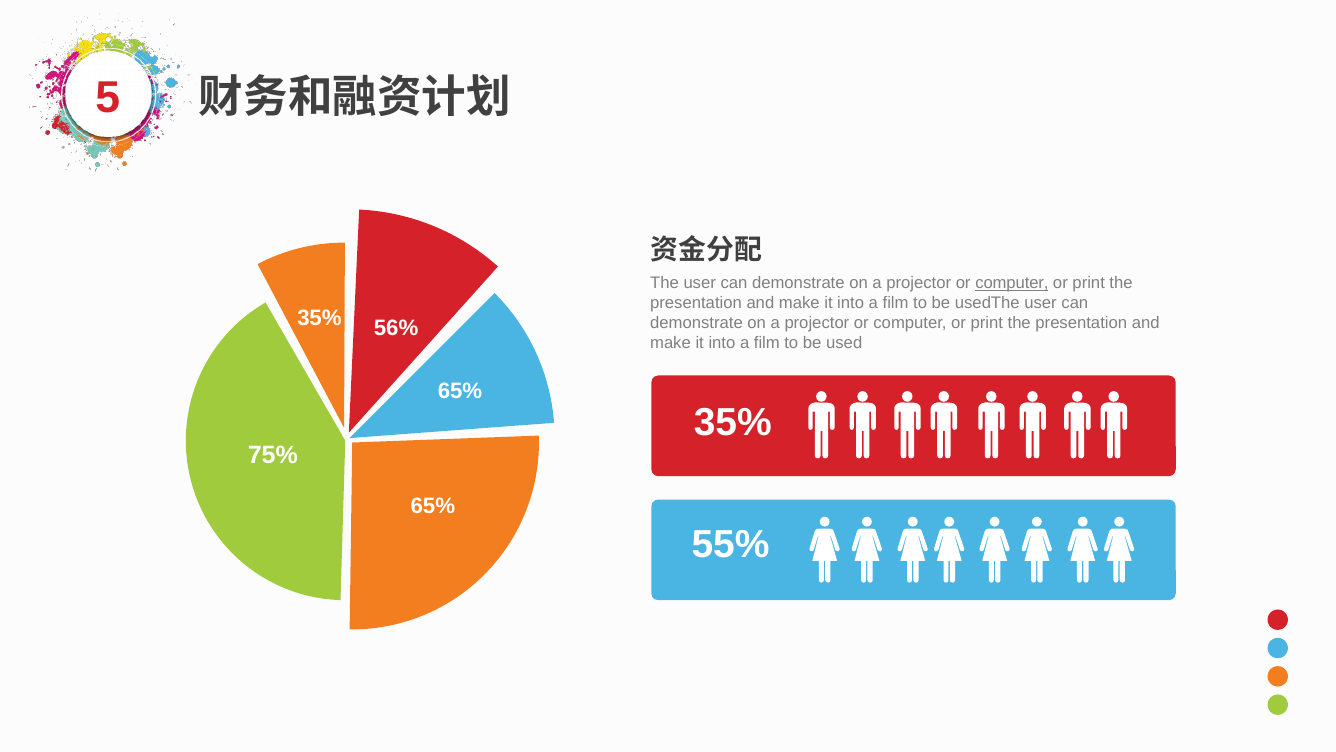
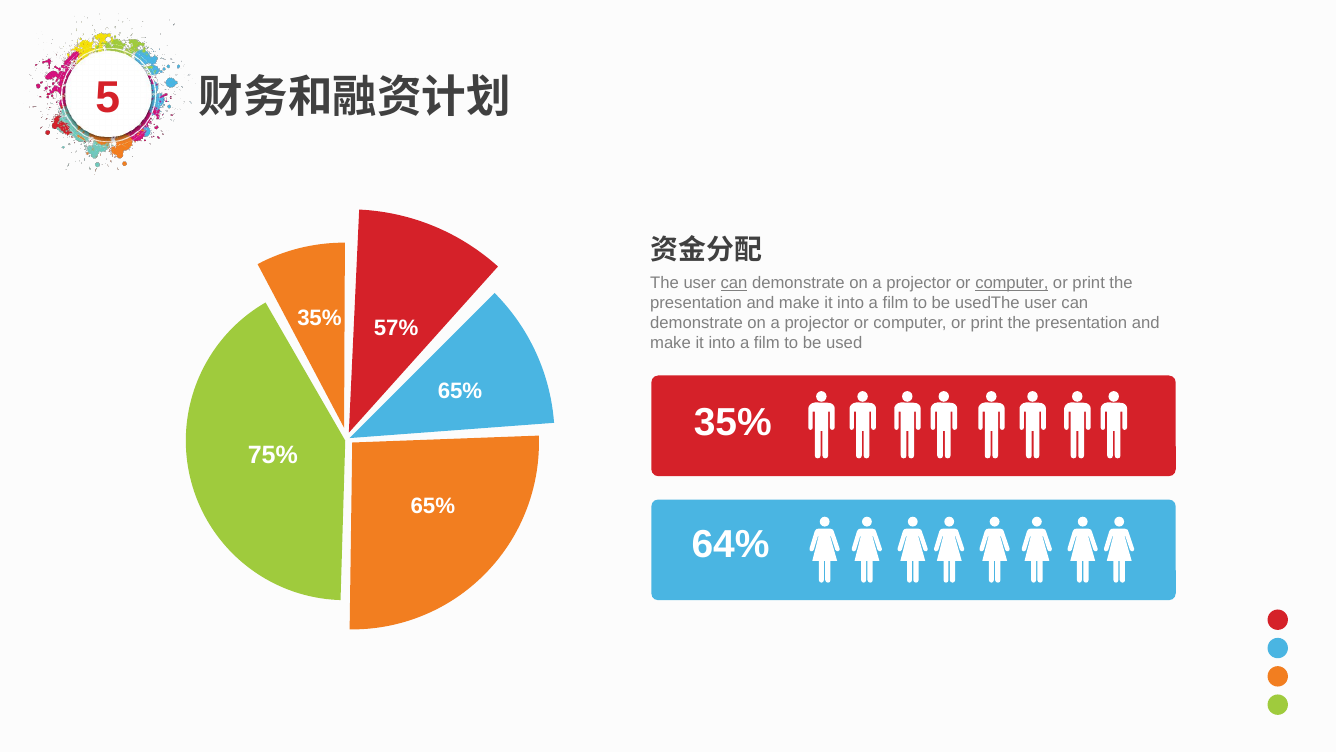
can underline: none -> present (734, 283)
56%: 56% -> 57% (396, 328)
55%: 55% -> 64% (731, 545)
